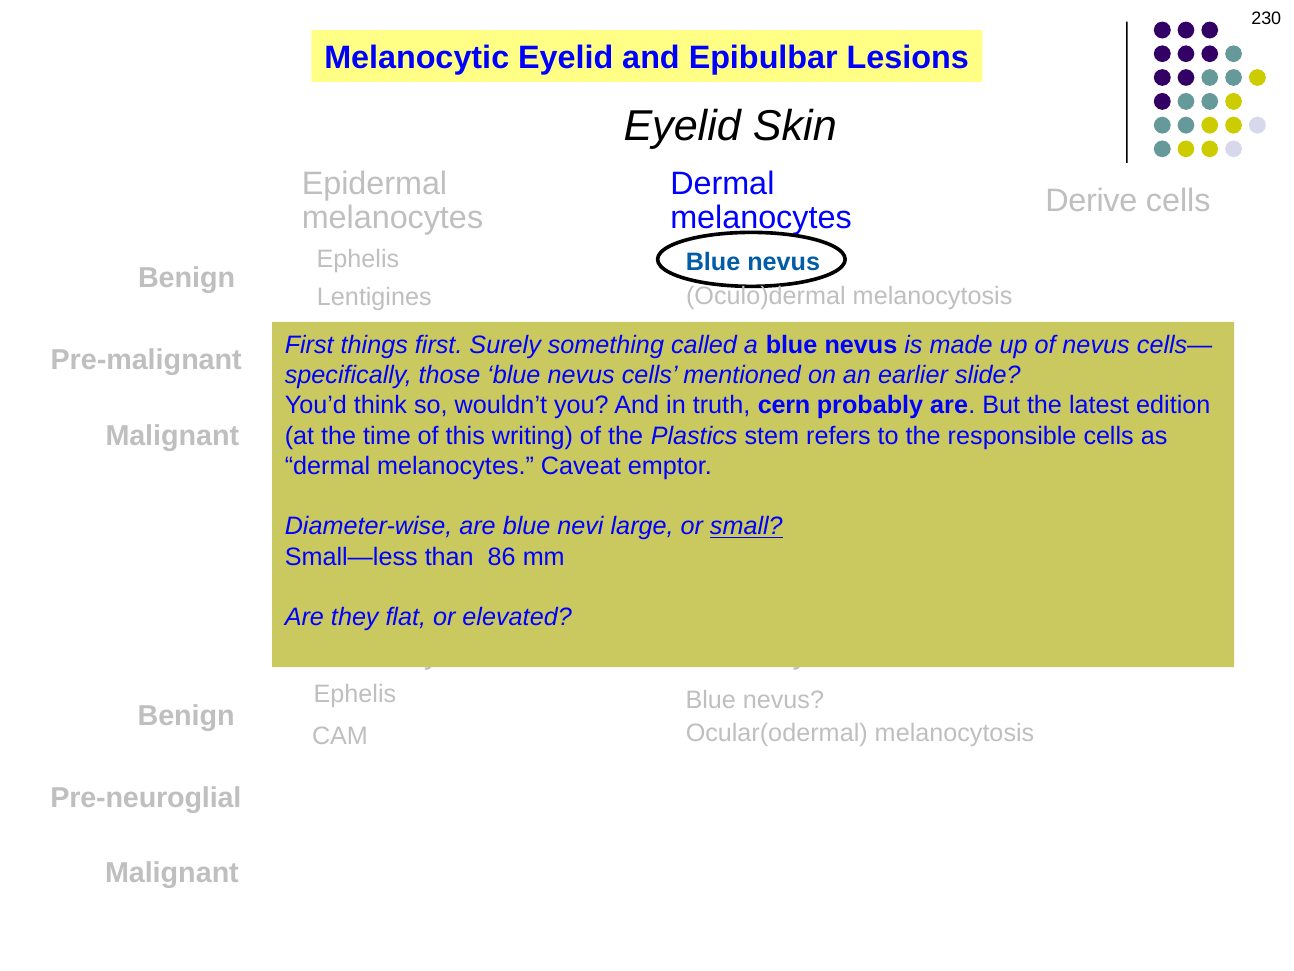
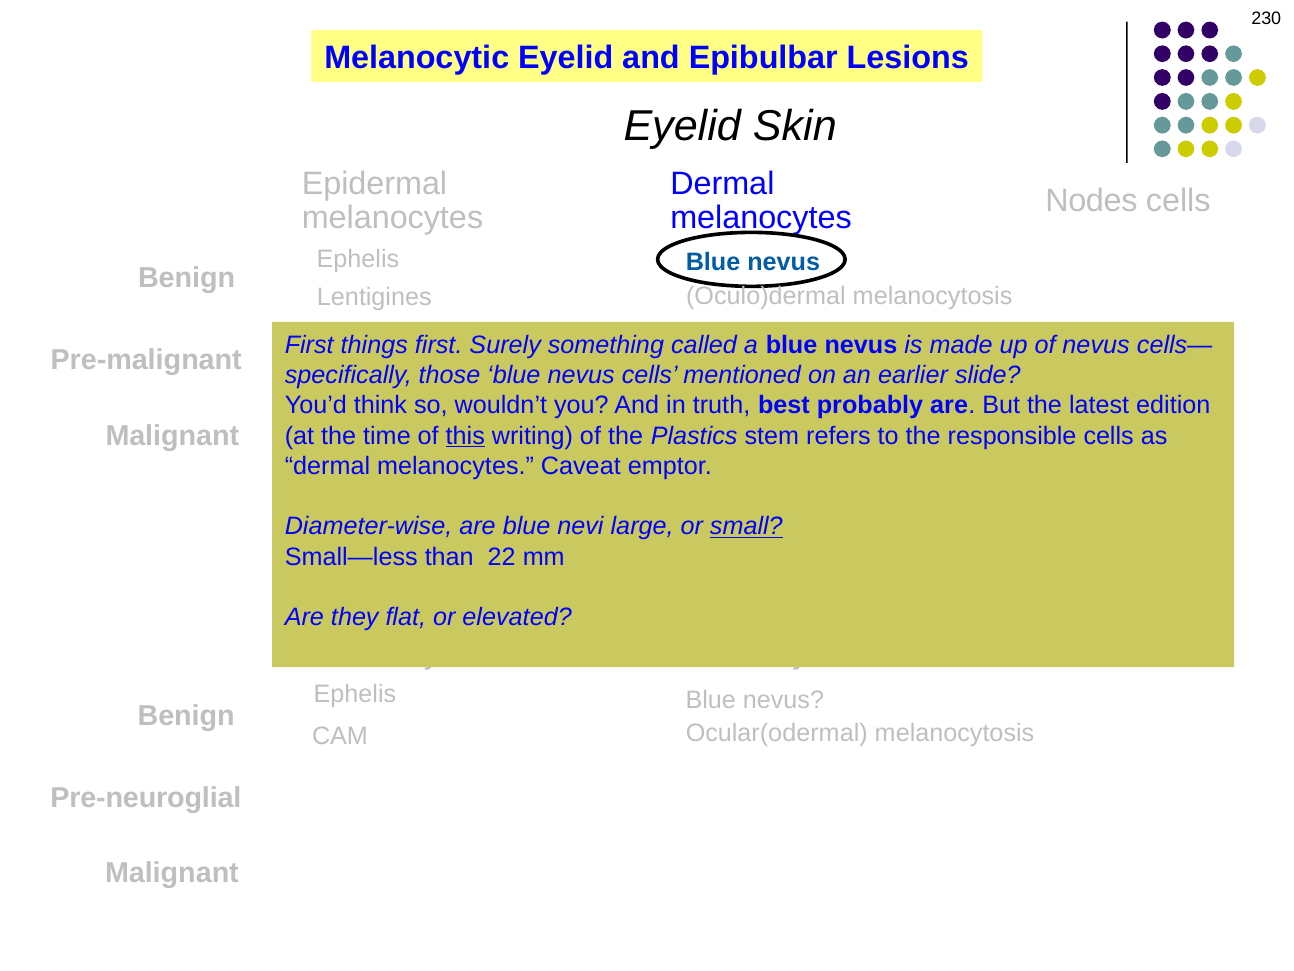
Derive: Derive -> Nodes (1091, 201)
cern: cern -> best (784, 405)
this underline: none -> present (465, 436)
86: 86 -> 22 (502, 556)
